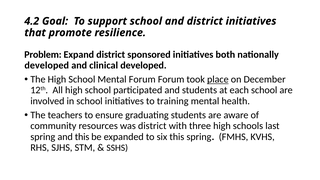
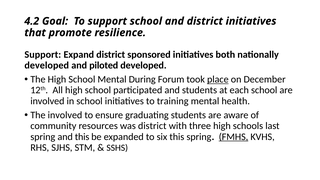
Problem: Problem -> Support (43, 54)
clinical: clinical -> piloted (104, 65)
Mental Forum: Forum -> During (142, 79)
The teachers: teachers -> involved (65, 115)
FMHS underline: none -> present (233, 137)
